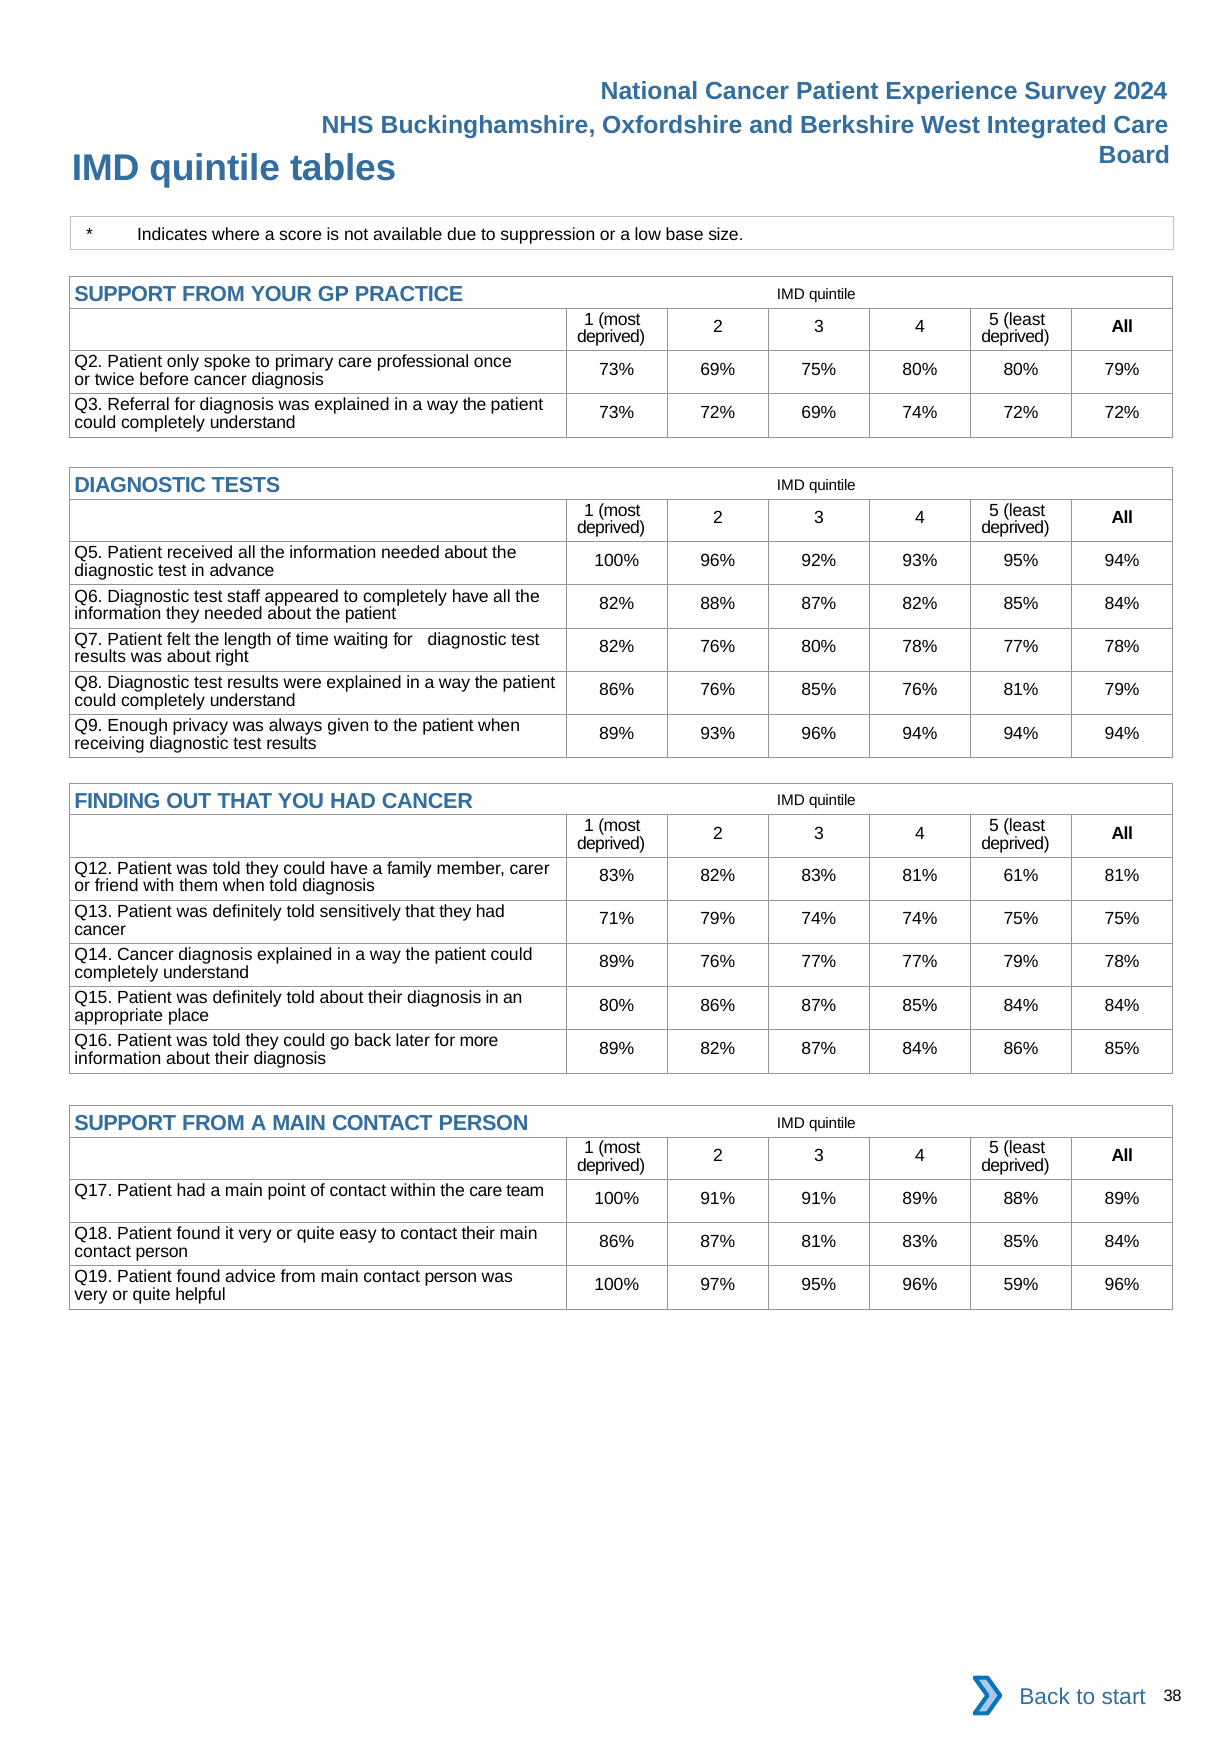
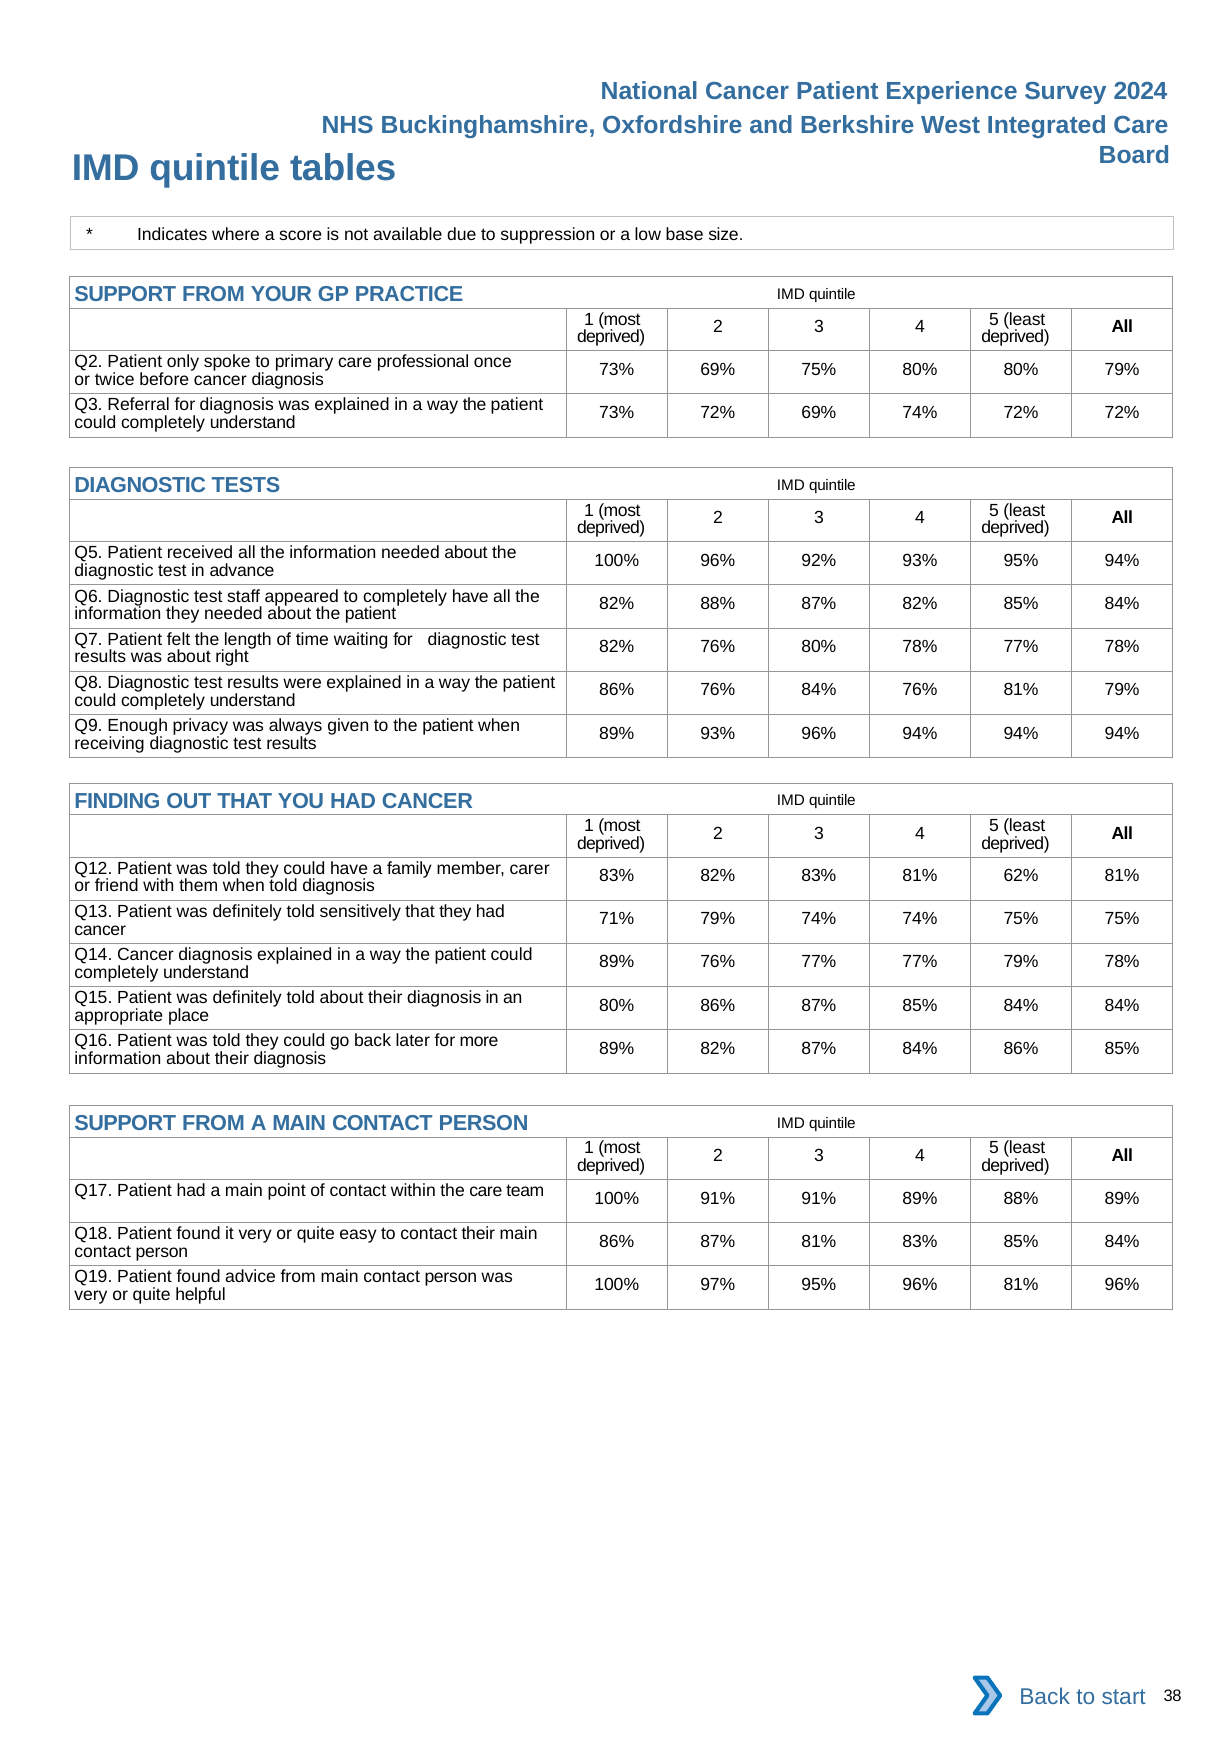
76% 85%: 85% -> 84% (819, 690)
61%: 61% -> 62% (1021, 876)
96% 59%: 59% -> 81% (1021, 1285)
